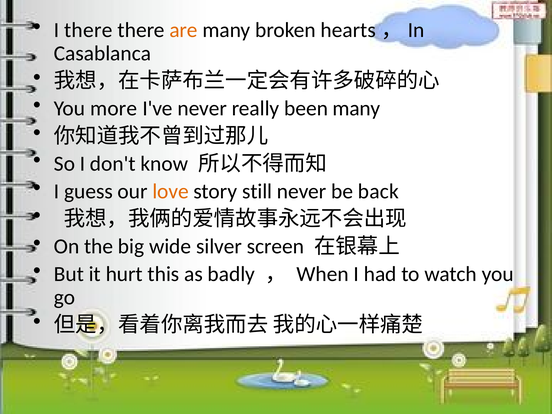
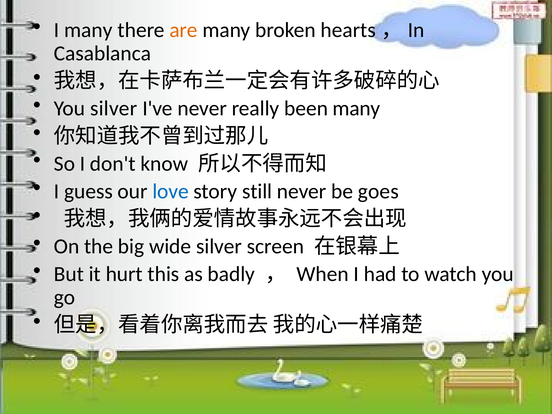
I there: there -> many (88, 30)
You more: more -> silver (114, 108)
love colour: orange -> blue (171, 191)
back: back -> goes (378, 191)
